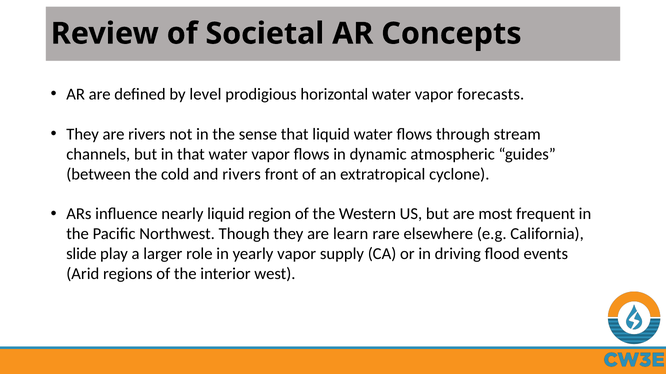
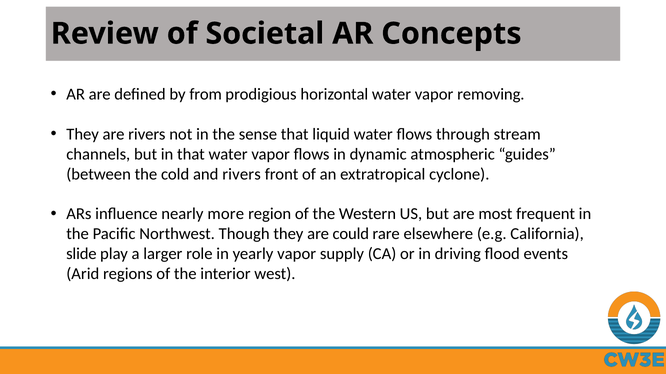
level: level -> from (206, 94)
forecasts: forecasts -> removing (491, 94)
nearly liquid: liquid -> more (226, 214)
learn: learn -> could (351, 234)
